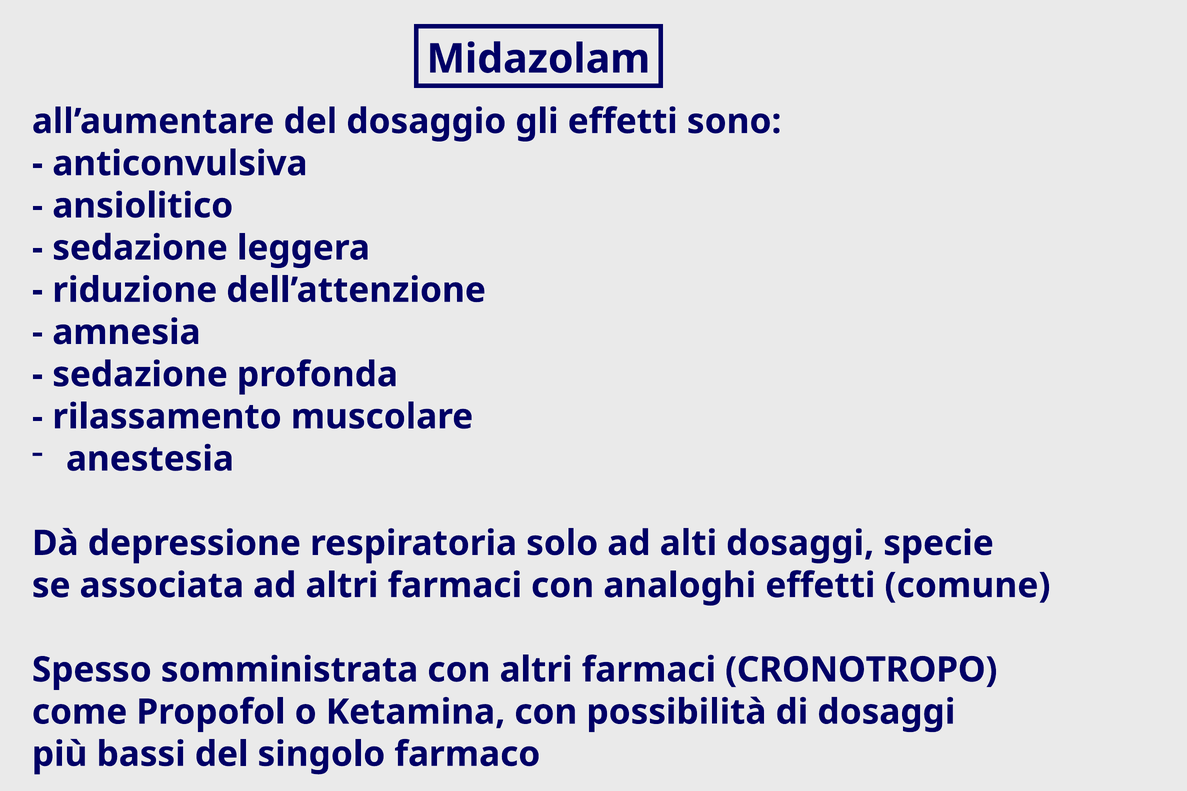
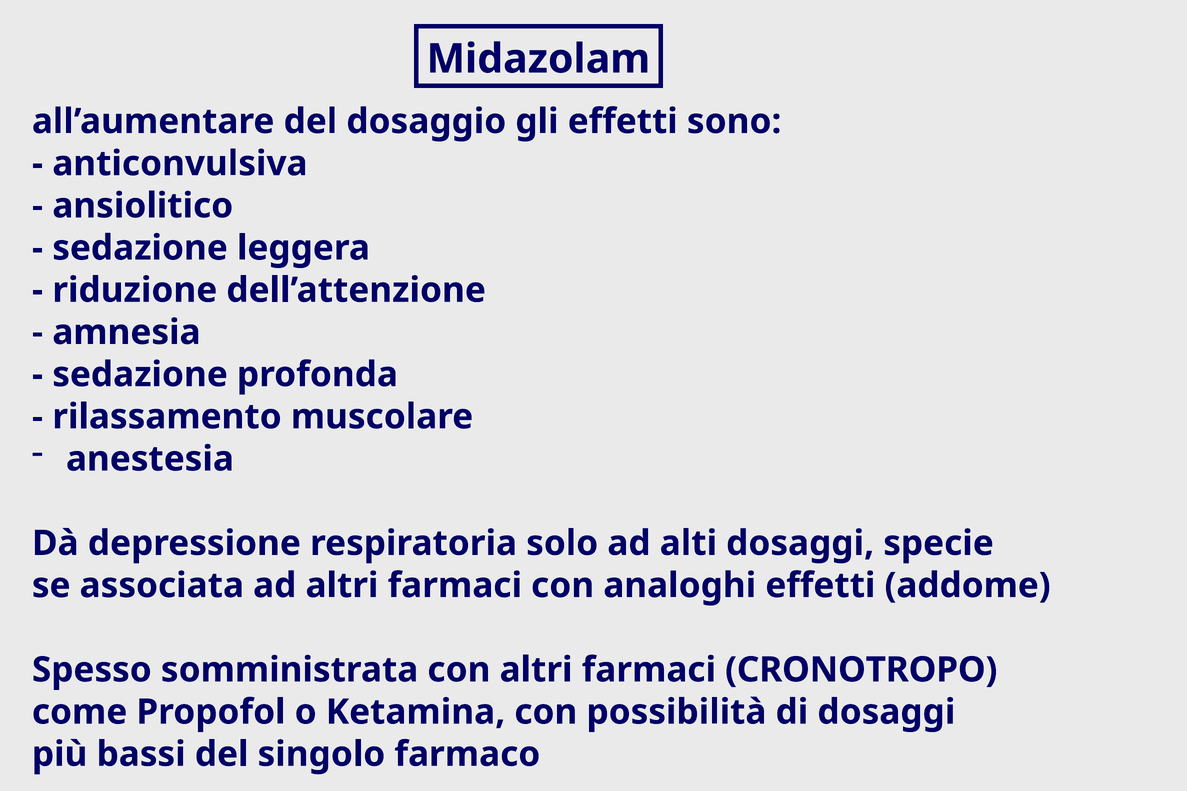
comune: comune -> addome (968, 586)
